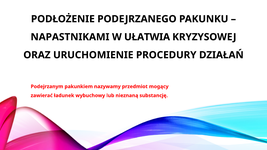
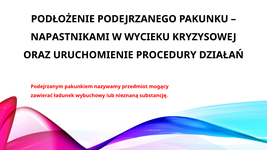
UŁATWIA: UŁATWIA -> WYCIEKU (147, 37)
